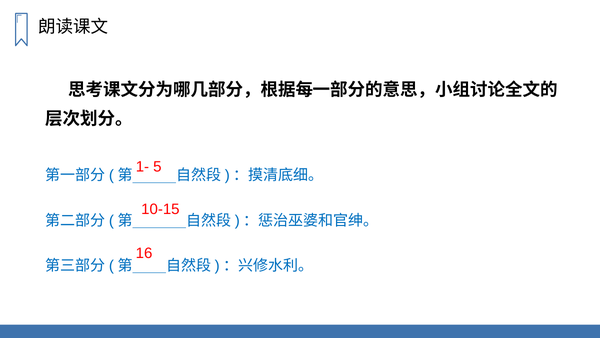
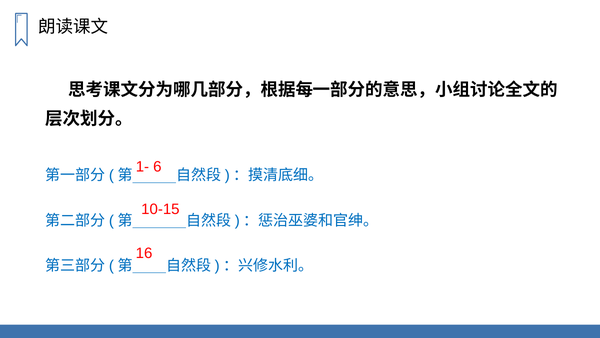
5: 5 -> 6 (157, 167)
